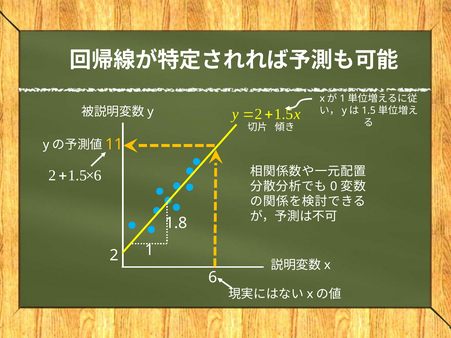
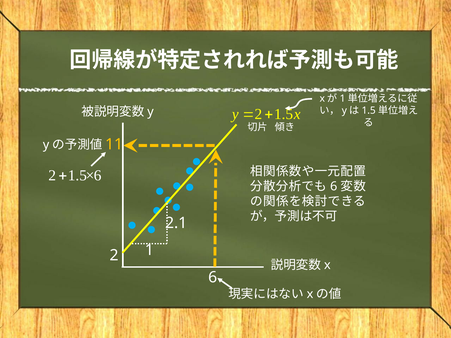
0: 0 -> 6 (334, 186)
1.8: 1.8 -> 2.1 (176, 223)
